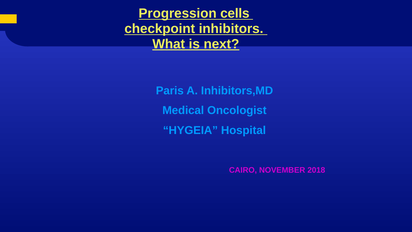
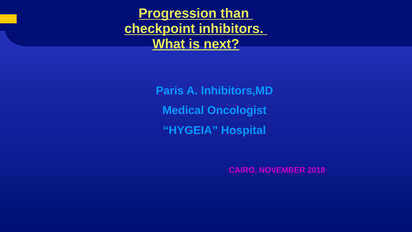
cells: cells -> than (235, 13)
